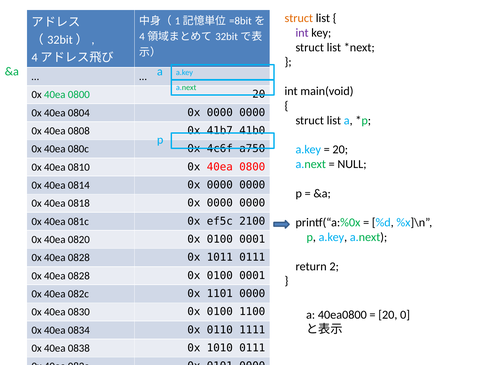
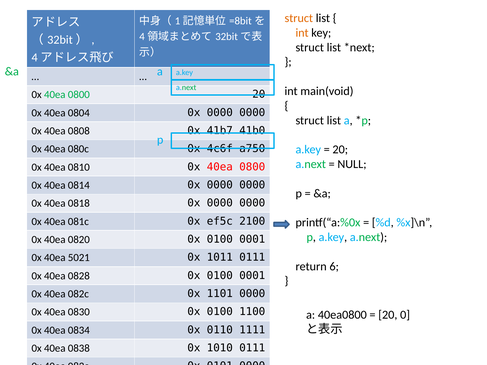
int colour: purple -> orange (302, 33)
0828: 0828 -> 5021 (79, 258)
2: 2 -> 6 (334, 267)
